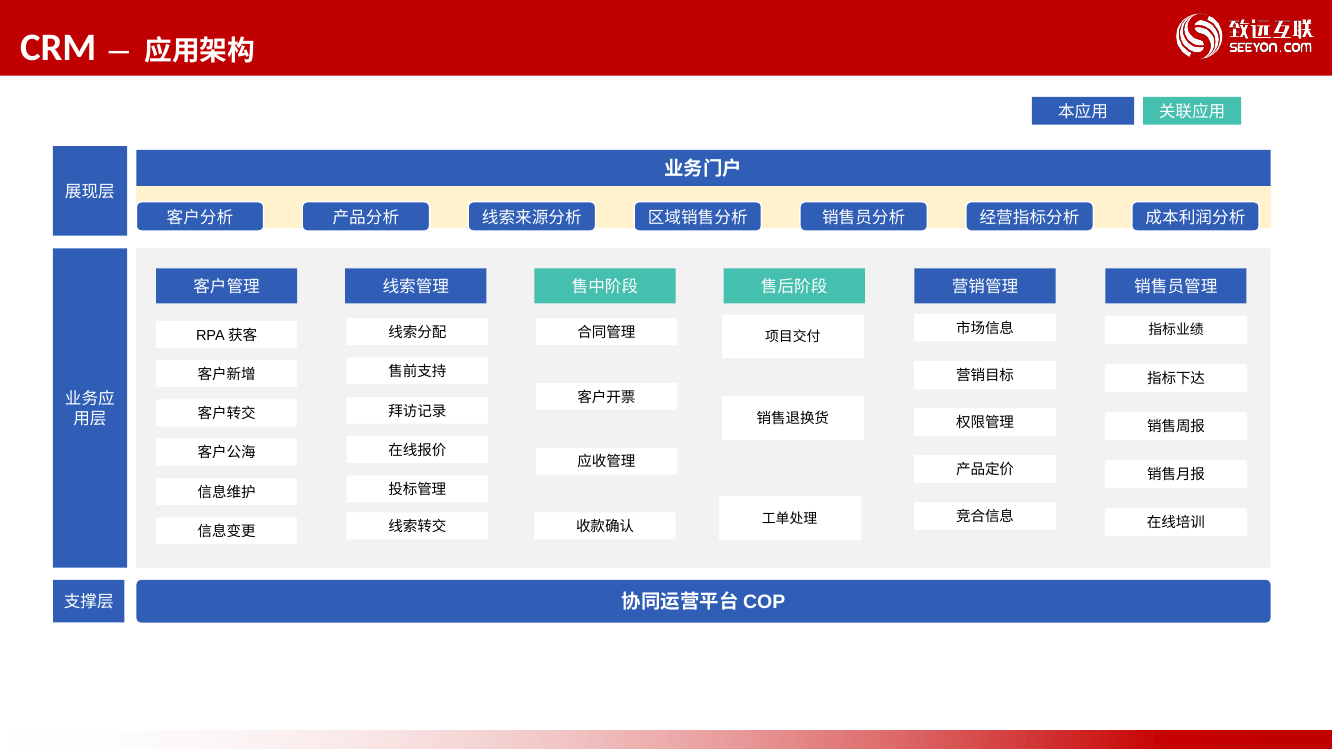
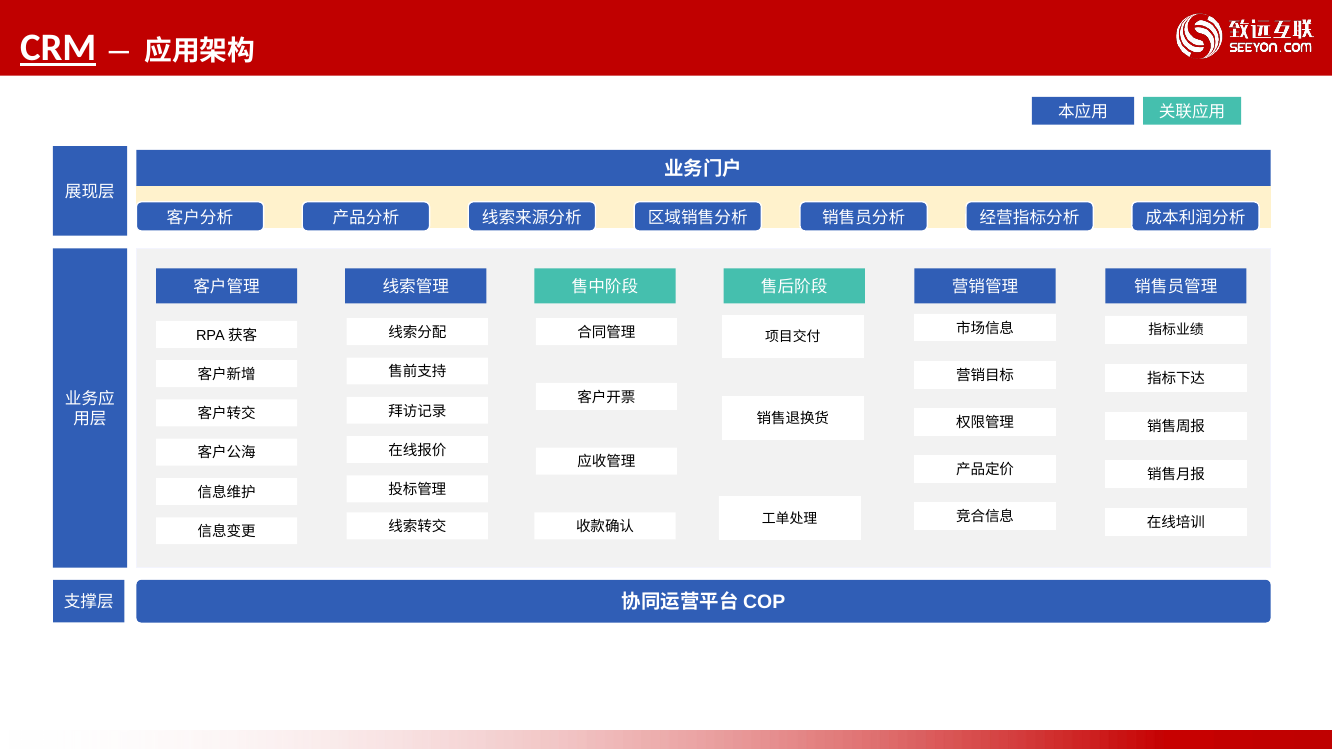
CRM underline: none -> present (58, 48)
